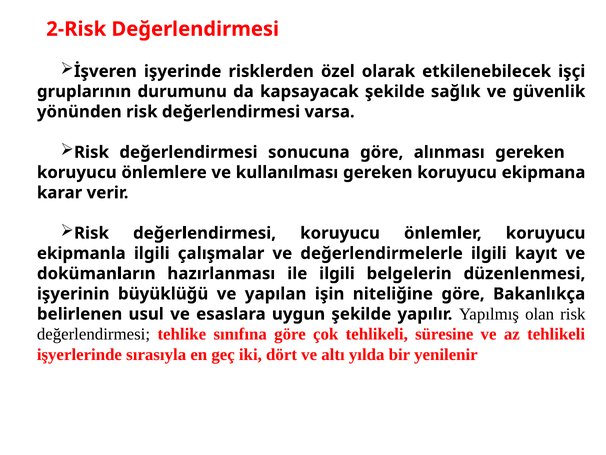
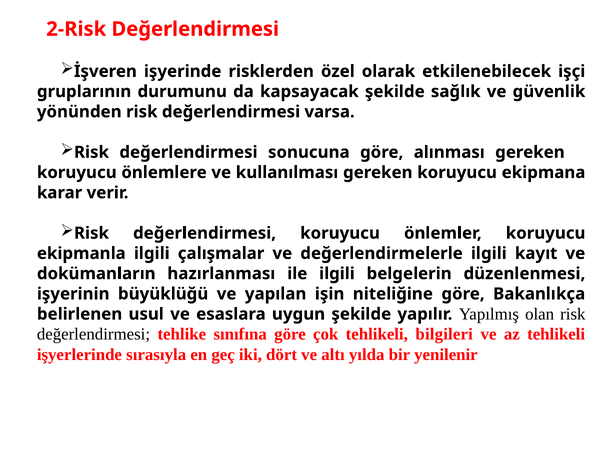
süresine: süresine -> bilgileri (444, 334)
